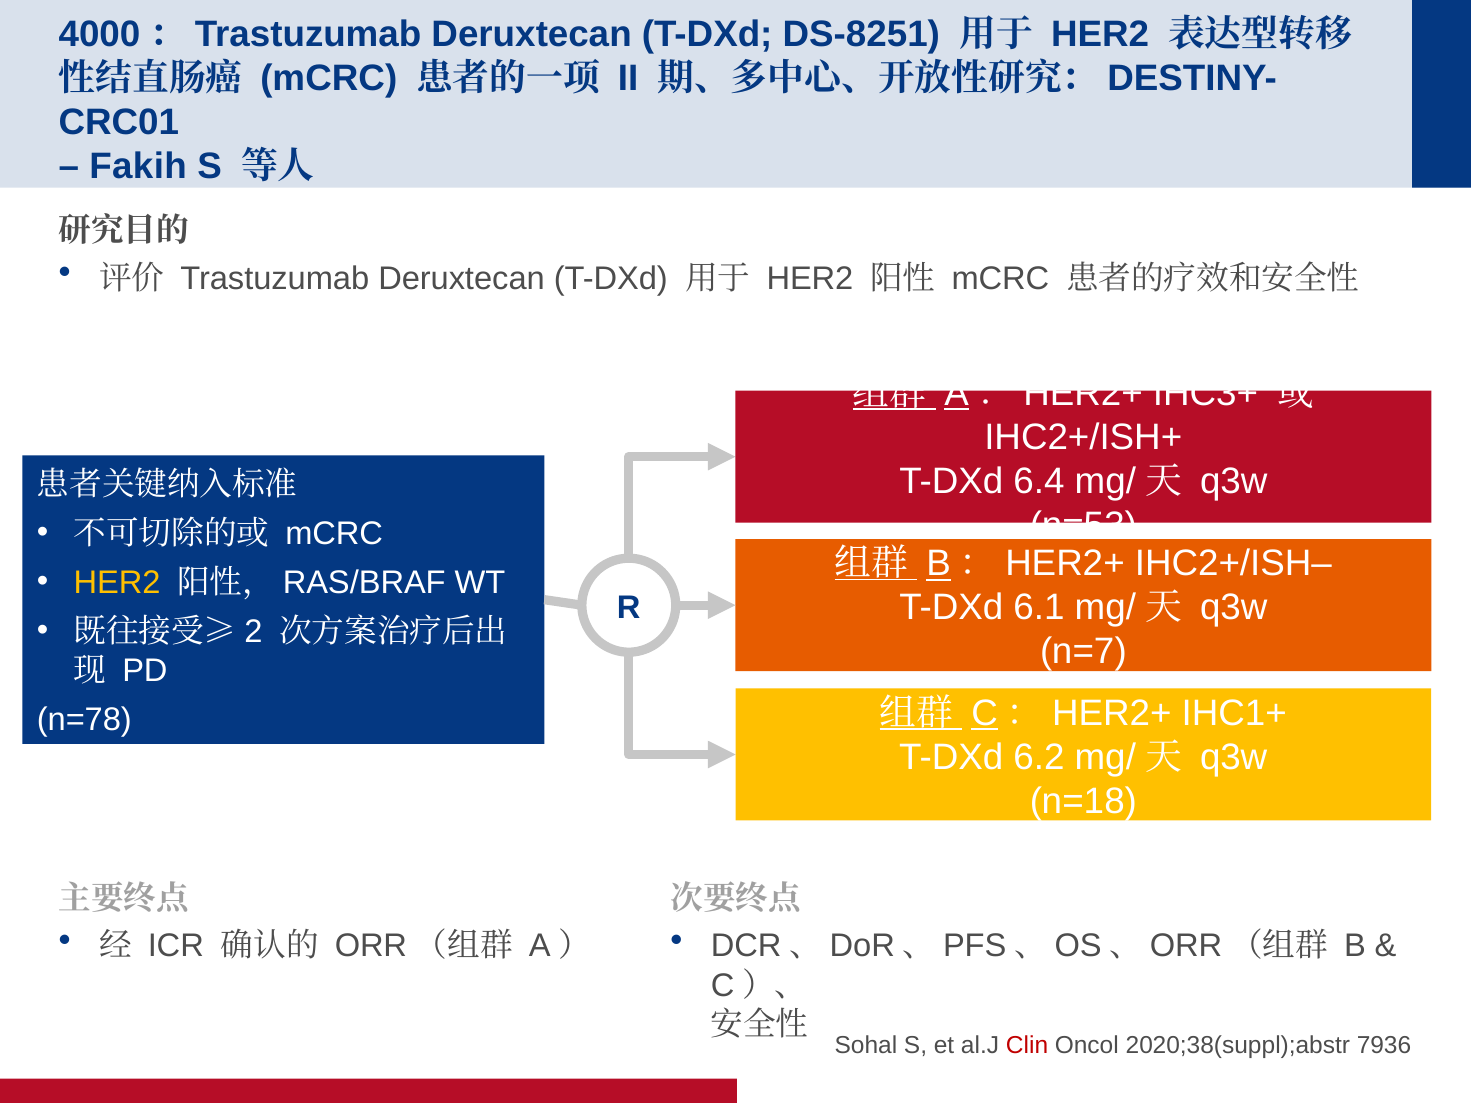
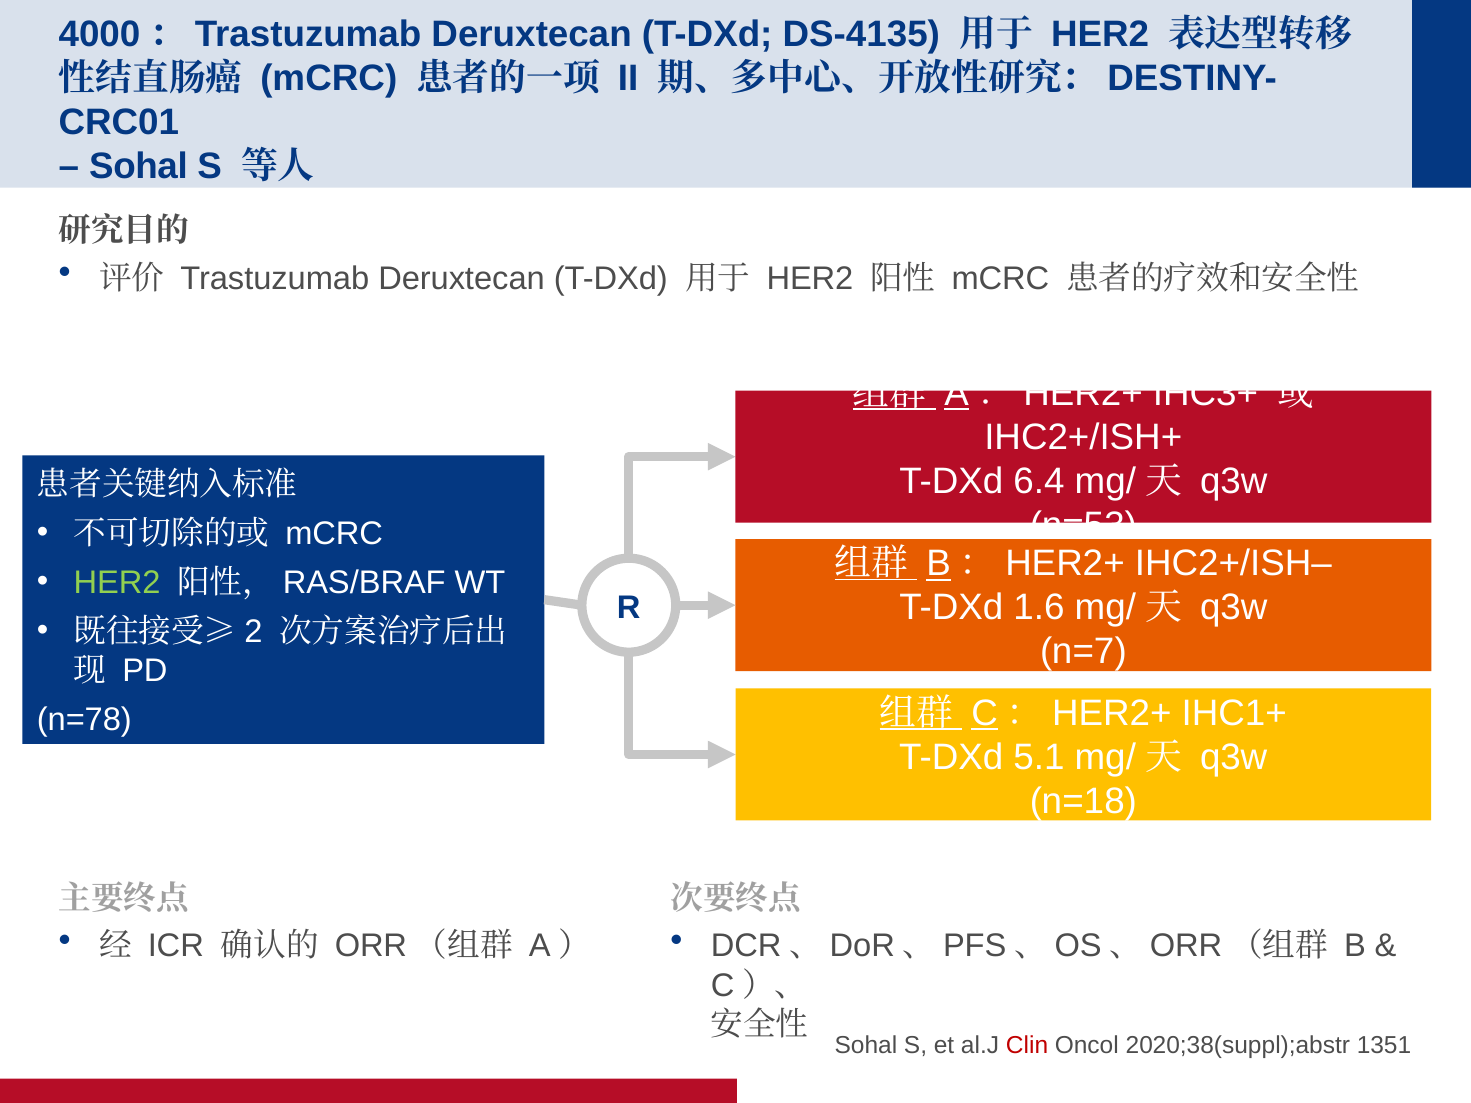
DS-8251: DS-8251 -> DS-4135 (861, 34)
Fakih: Fakih -> Sohal (138, 166)
HER2 colour: yellow -> light green (117, 582)
6.1: 6.1 -> 1.6 (1039, 608)
6.2: 6.2 -> 5.1 (1039, 757)
7936: 7936 -> 1351 (1384, 1046)
